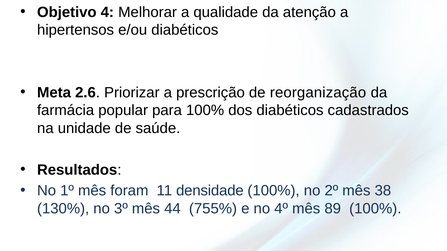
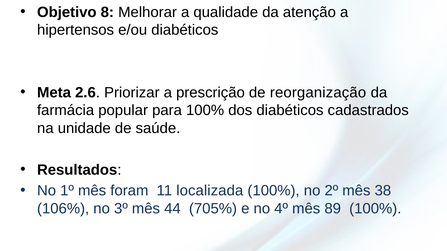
4: 4 -> 8 (107, 12)
densidade: densidade -> localizada (210, 191)
130%: 130% -> 106% (63, 209)
755%: 755% -> 705% (213, 209)
